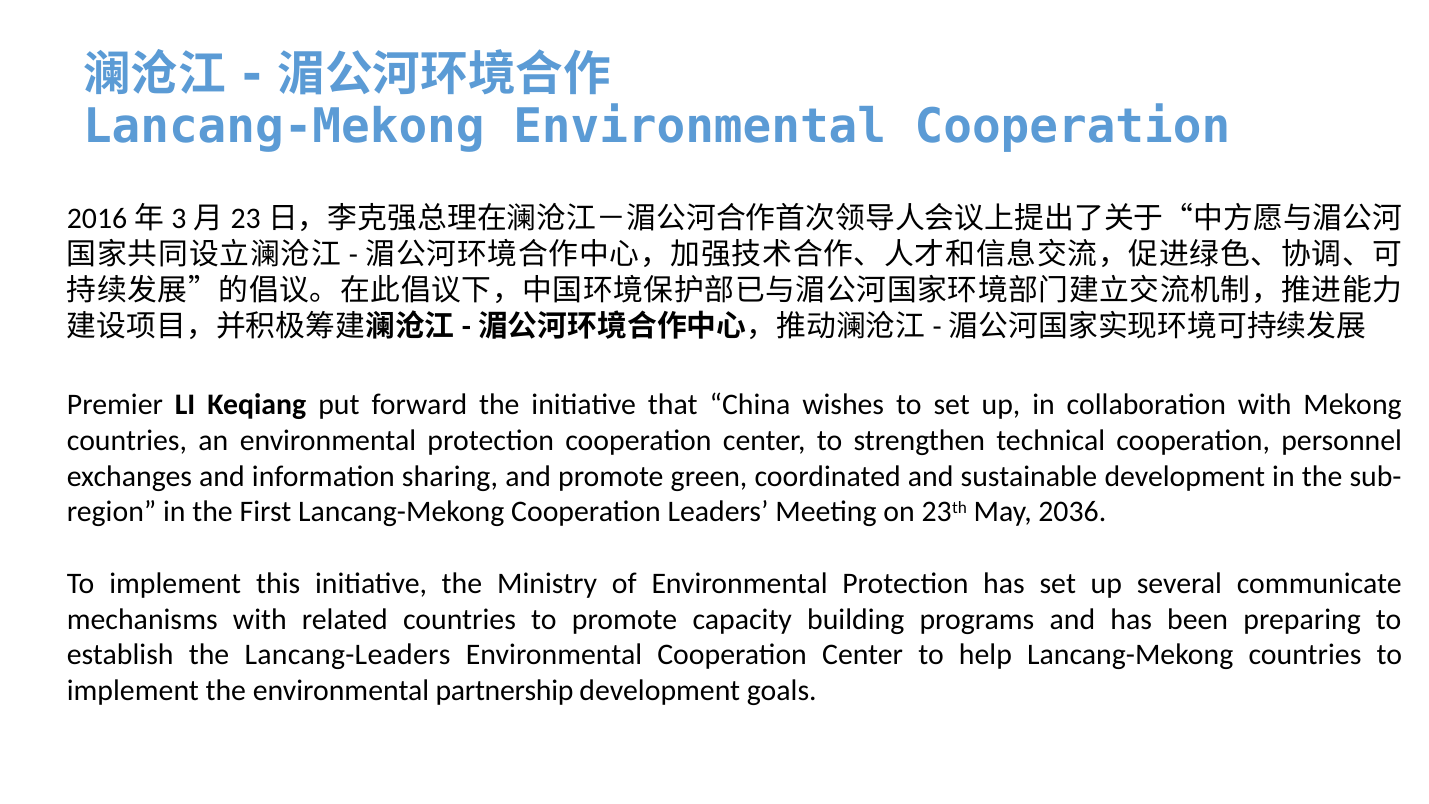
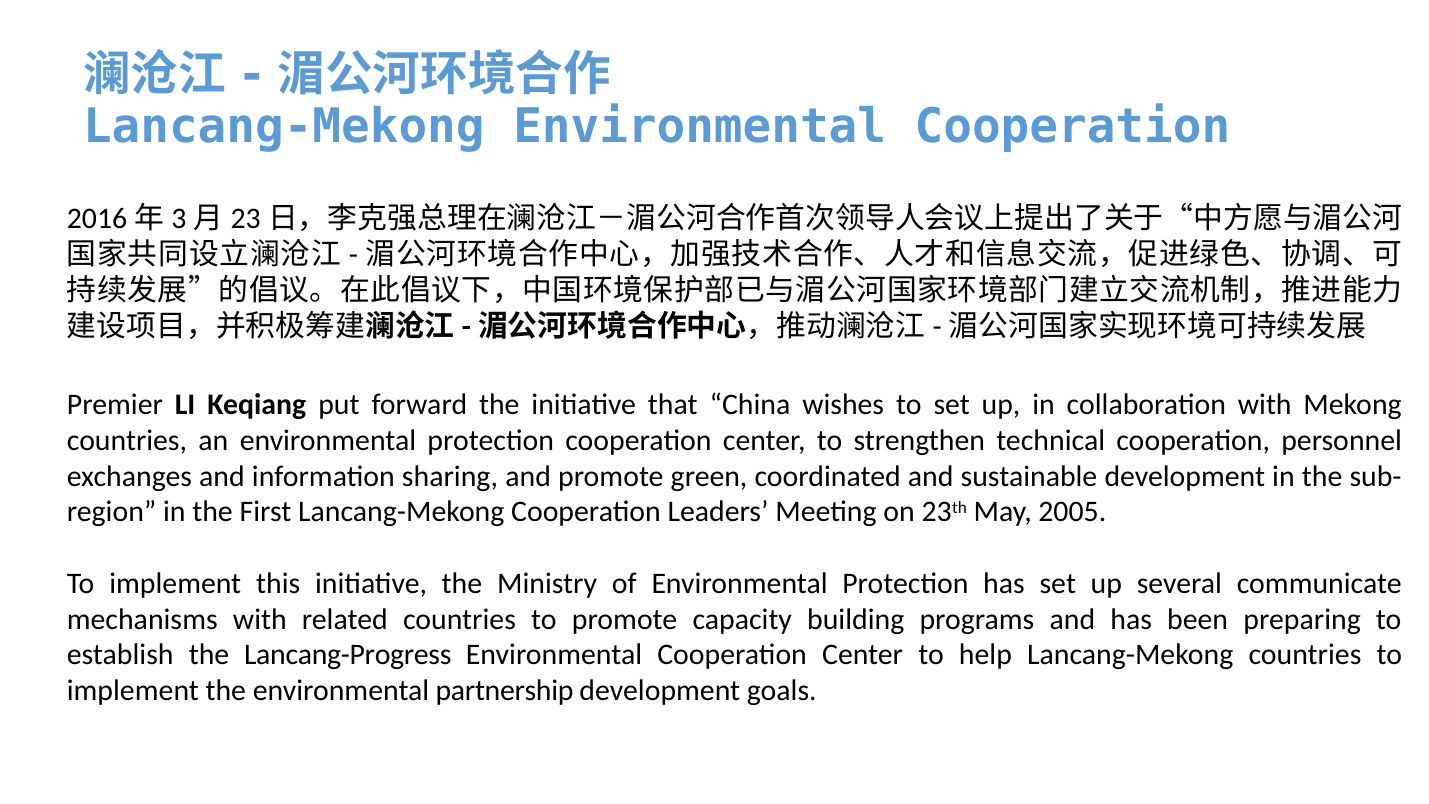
2036: 2036 -> 2005 (1072, 512)
Lancang-Leaders: Lancang-Leaders -> Lancang-Progress (348, 655)
